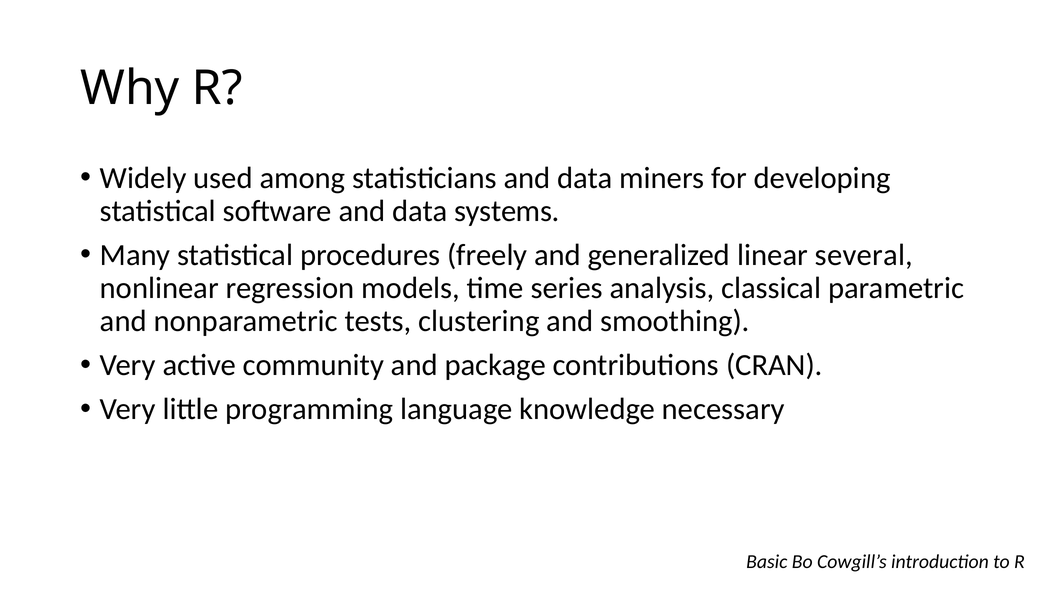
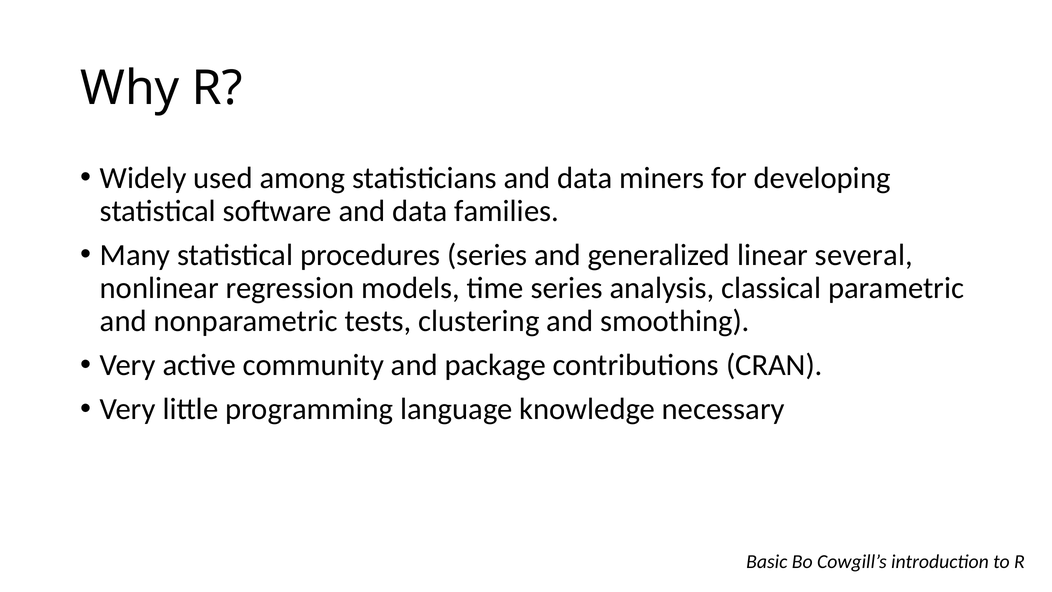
systems: systems -> families (507, 211)
procedures freely: freely -> series (487, 255)
